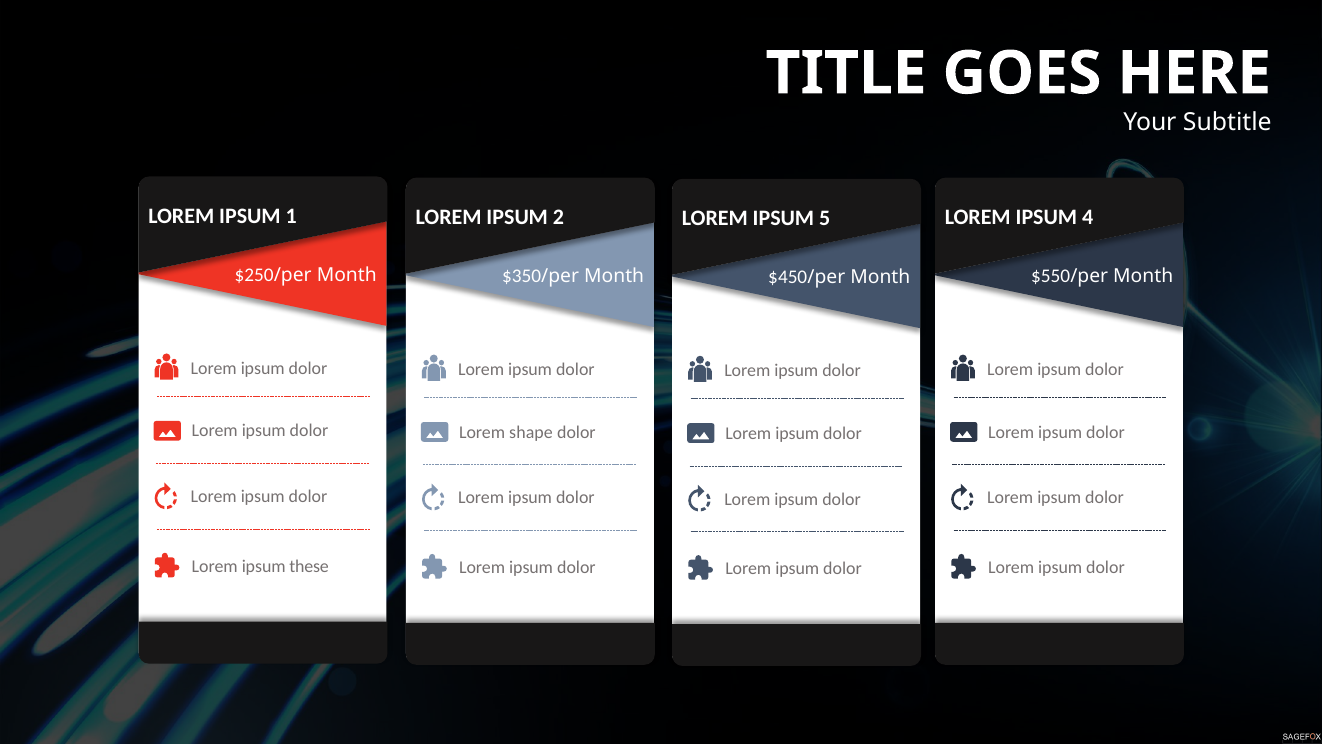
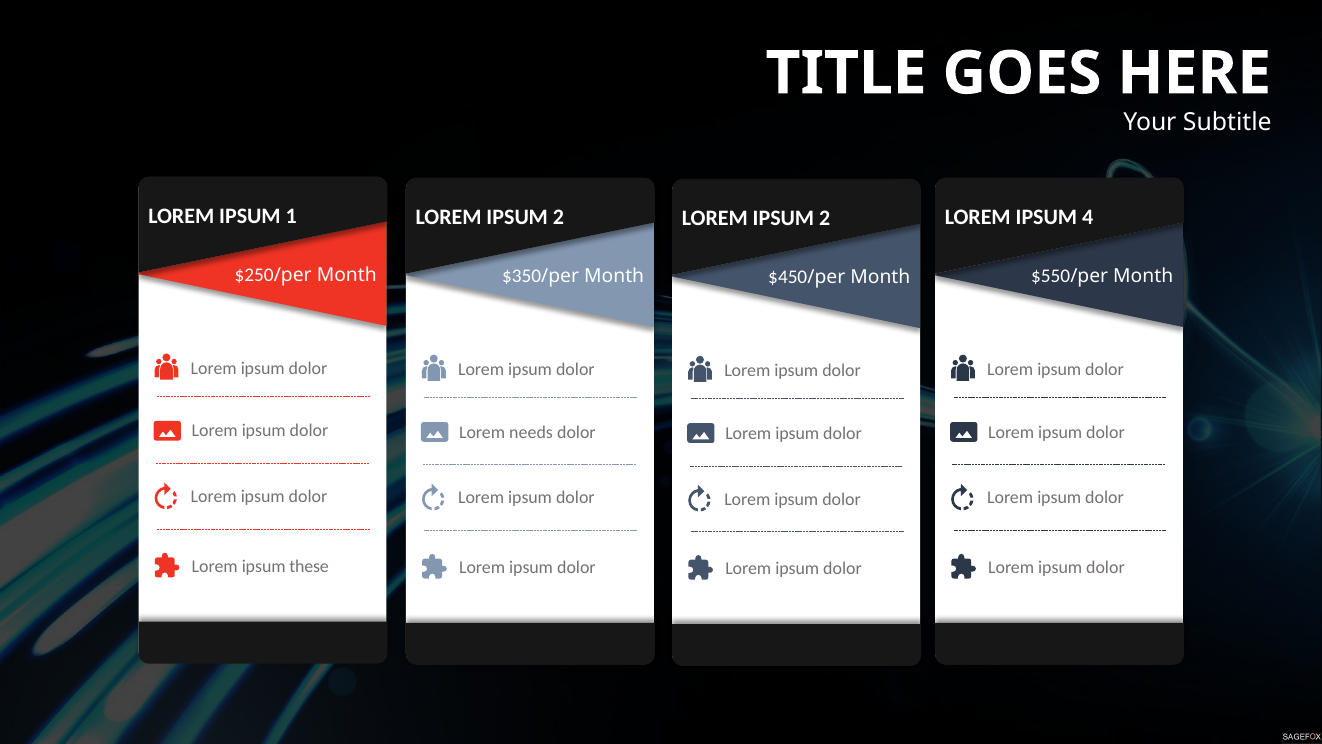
5: 5 -> 2 (825, 219)
shape: shape -> needs (531, 432)
